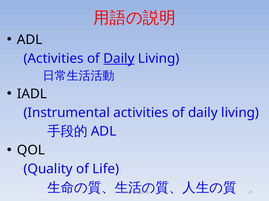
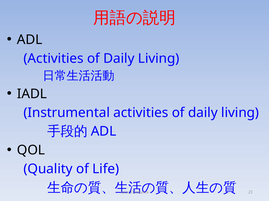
Daily underline: present -> none (119, 59)
